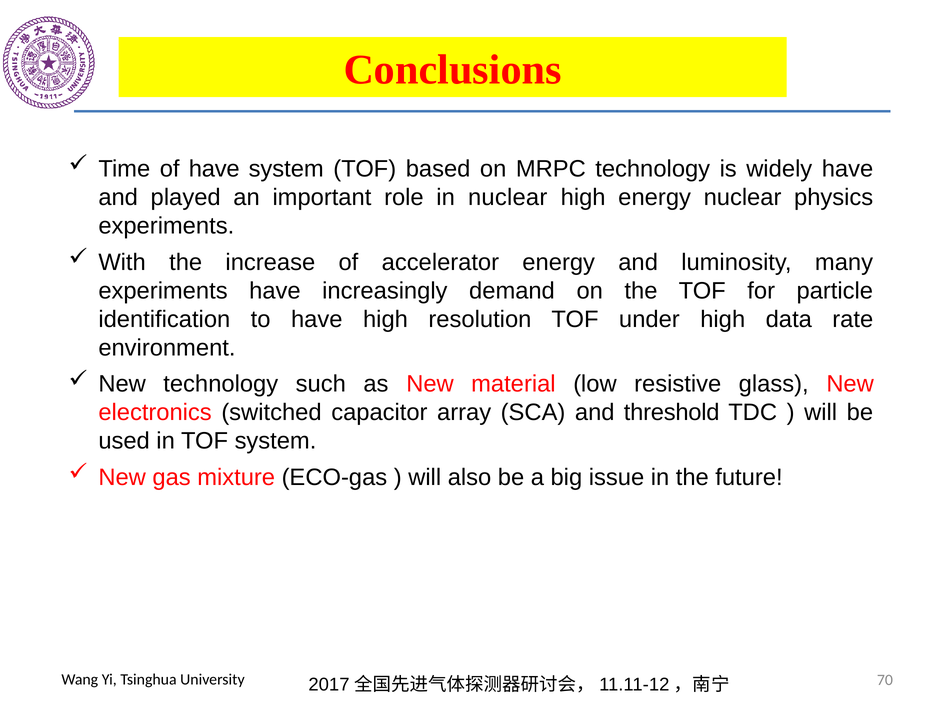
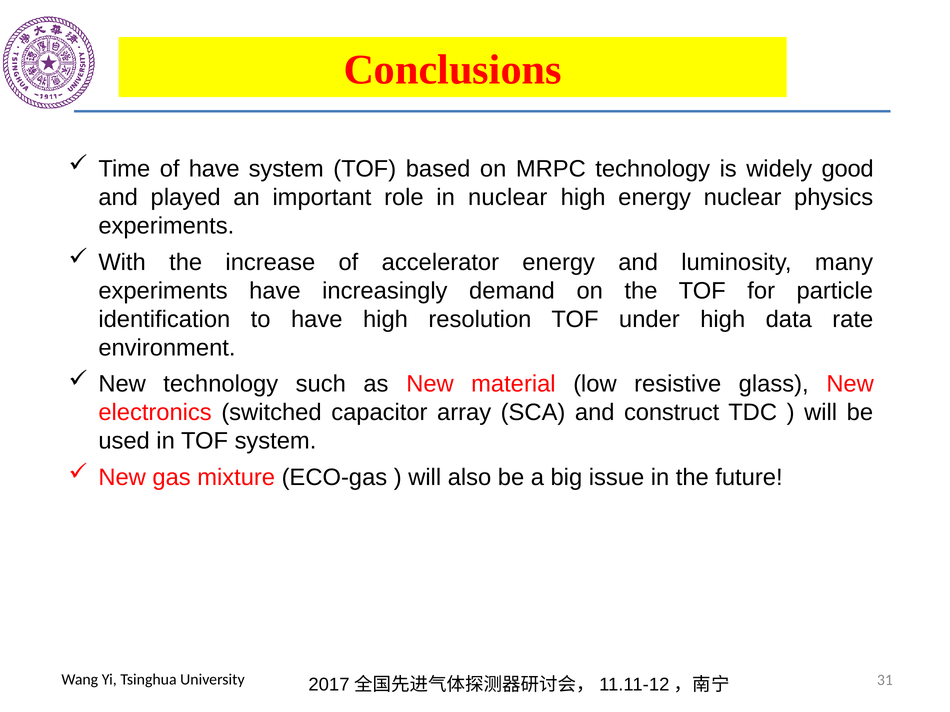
widely have: have -> good (848, 169)
threshold: threshold -> construct (672, 413)
70: 70 -> 31 (885, 680)
